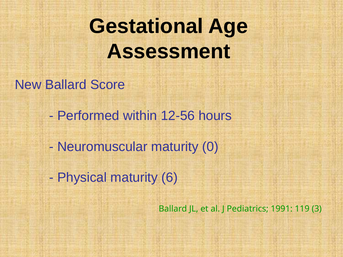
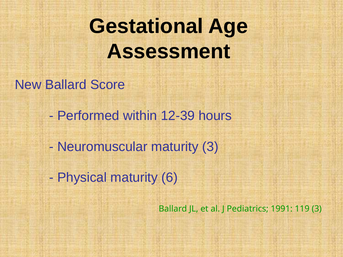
12-56: 12-56 -> 12-39 (178, 116)
maturity 0: 0 -> 3 (210, 147)
